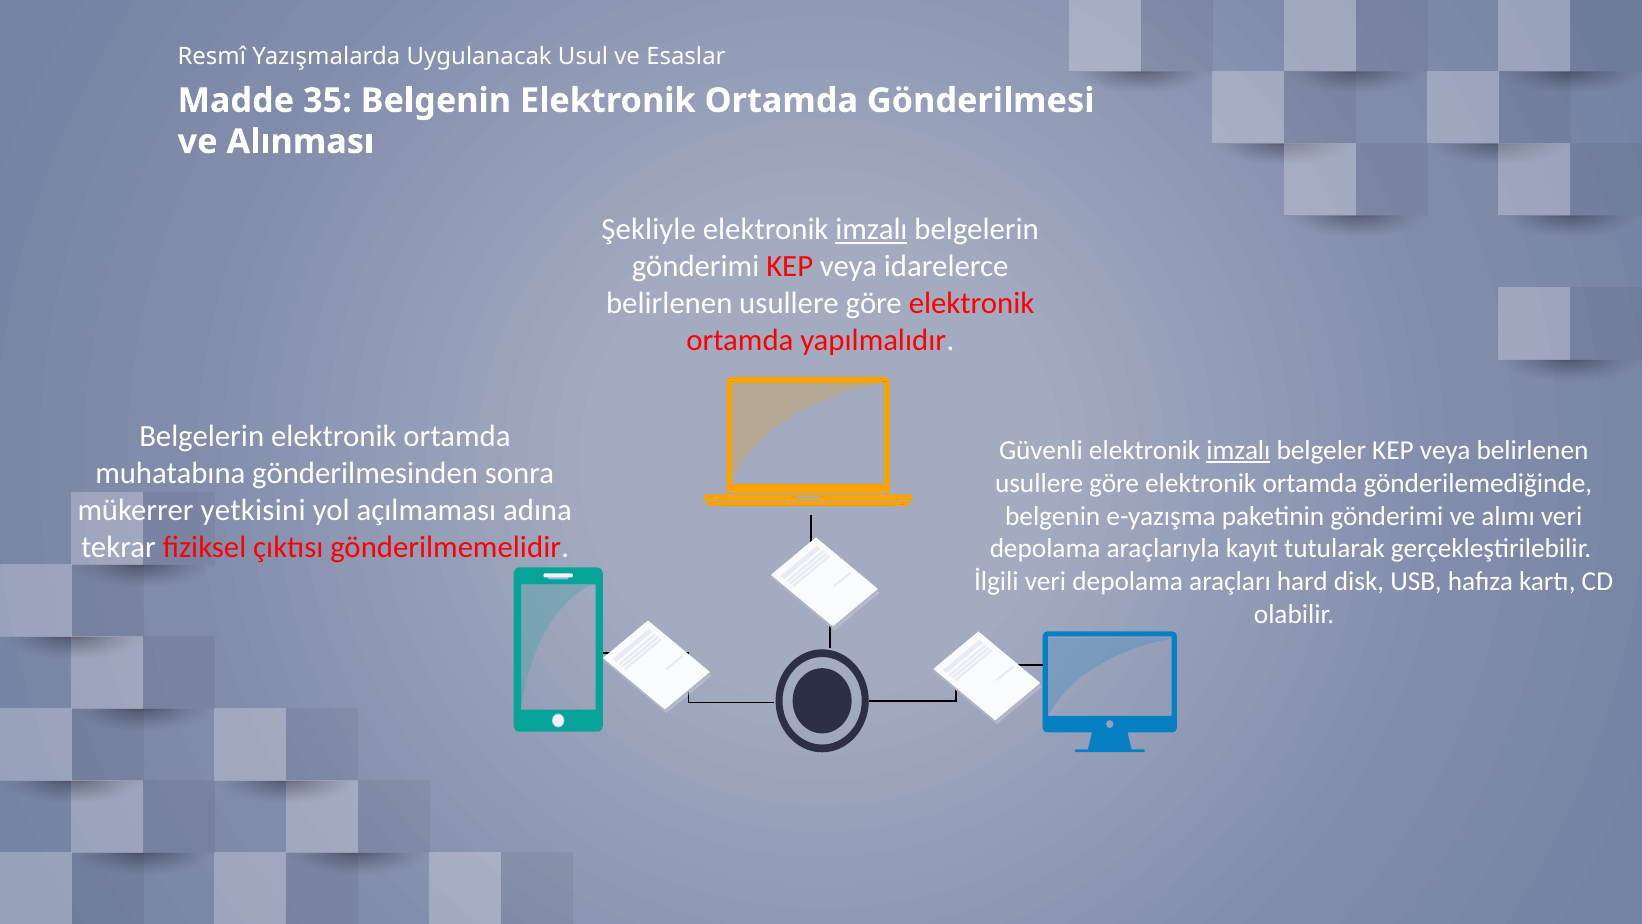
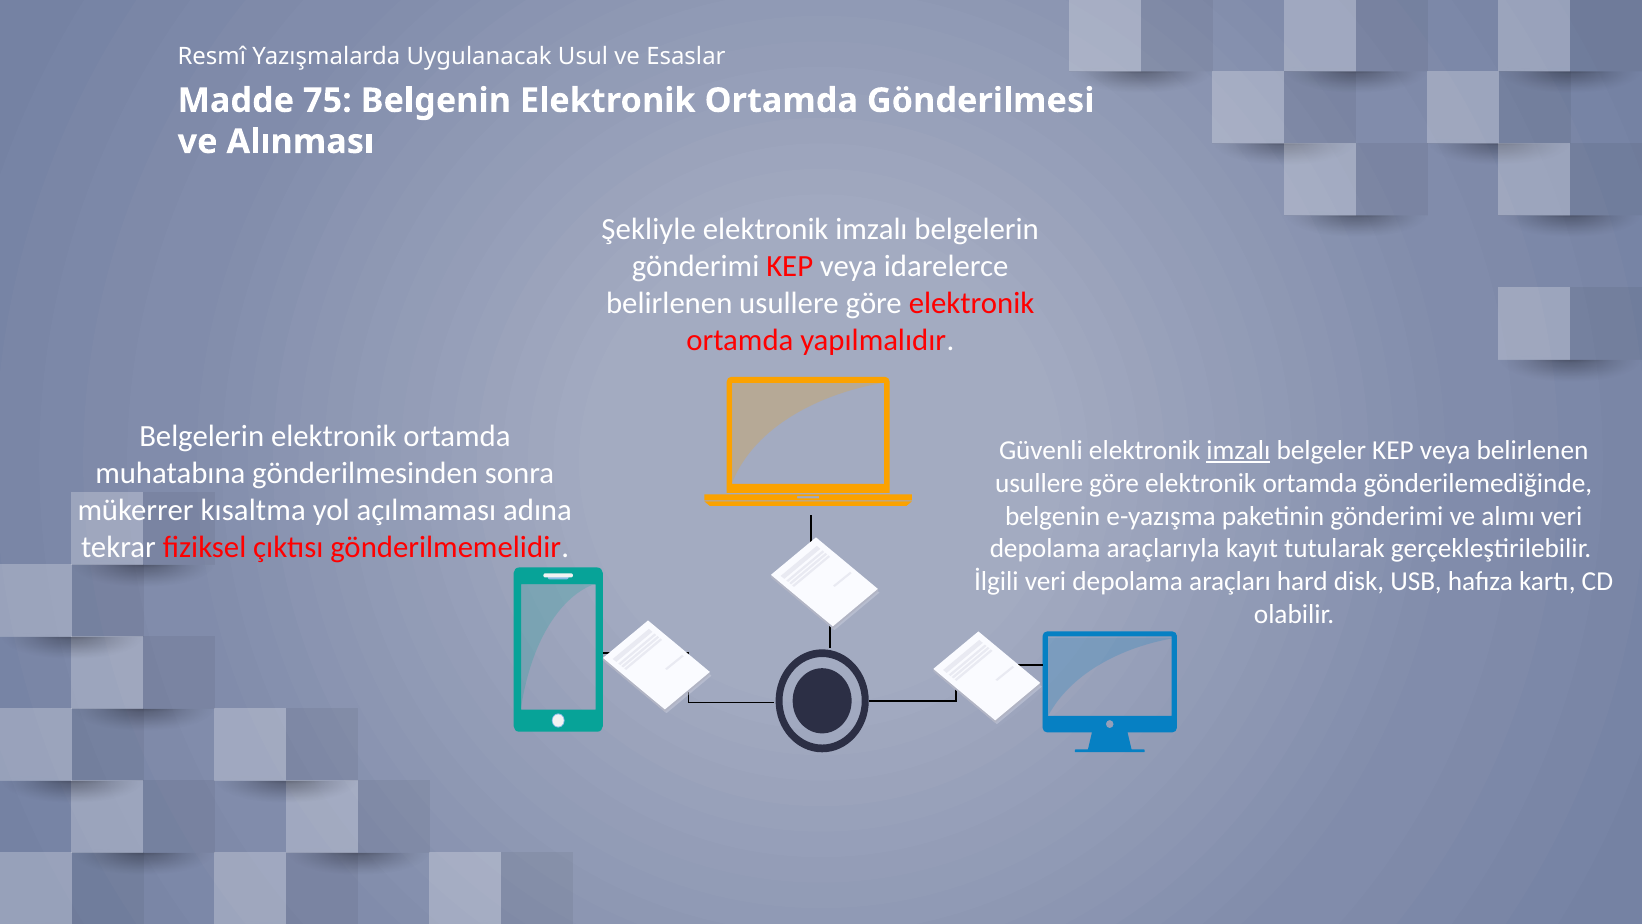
35: 35 -> 75 (327, 101)
imzalı underline: present -> none (871, 229)
yetkisini: yetkisini -> kısaltma (253, 510)
